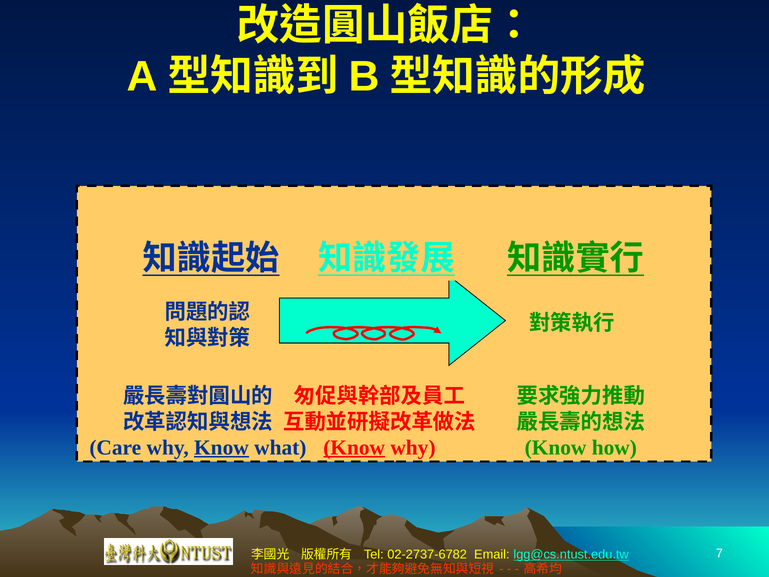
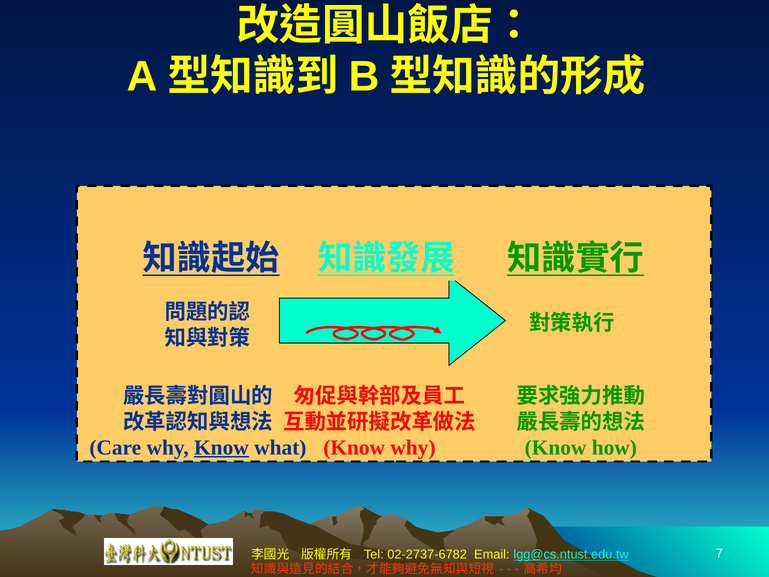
Know underline: present -> none (354, 447)
